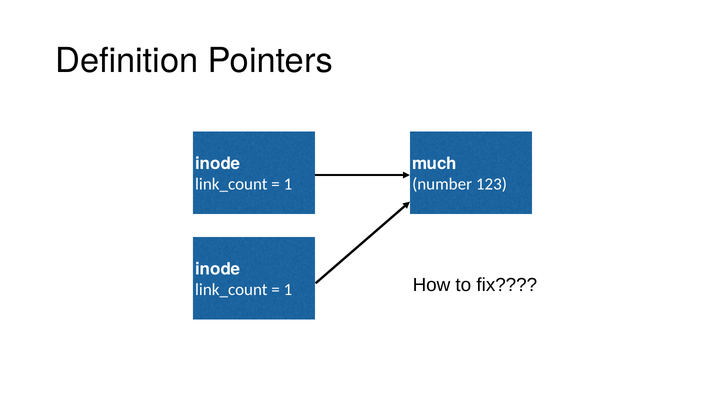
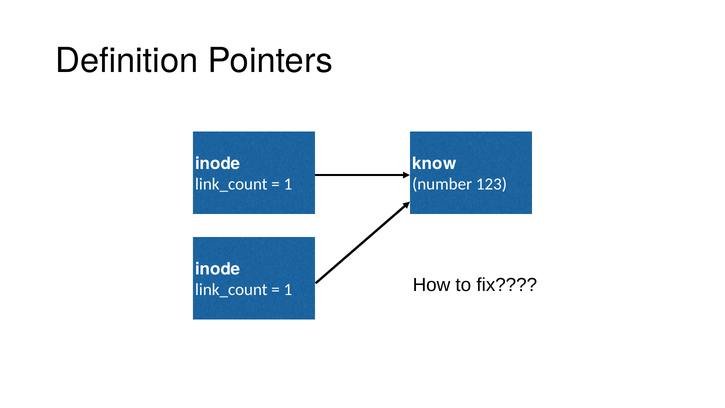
much: much -> know (434, 164)
